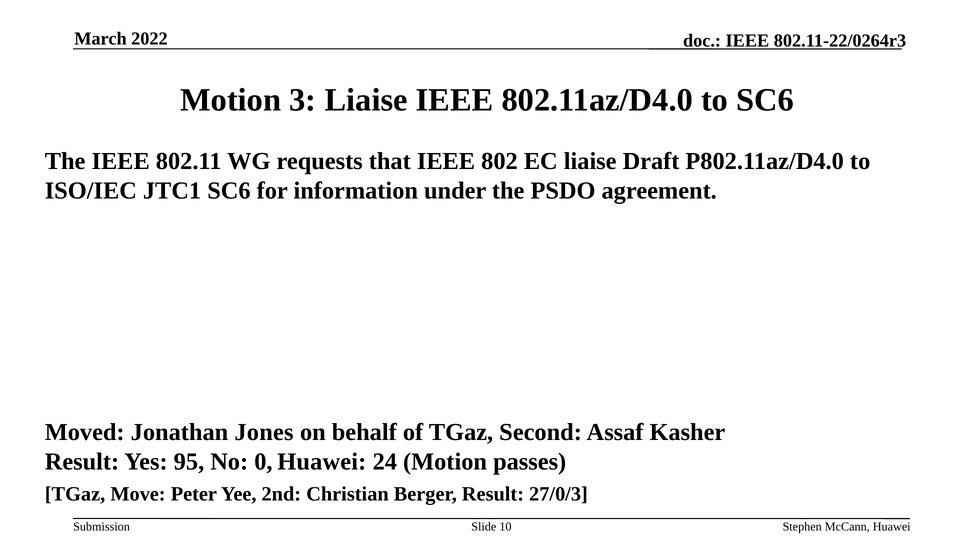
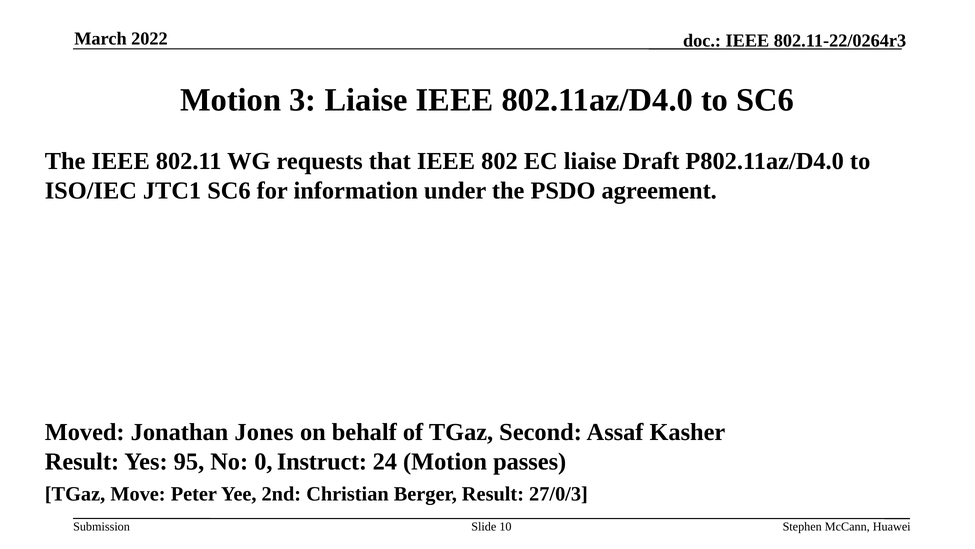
0 Huawei: Huawei -> Instruct (322, 461)
